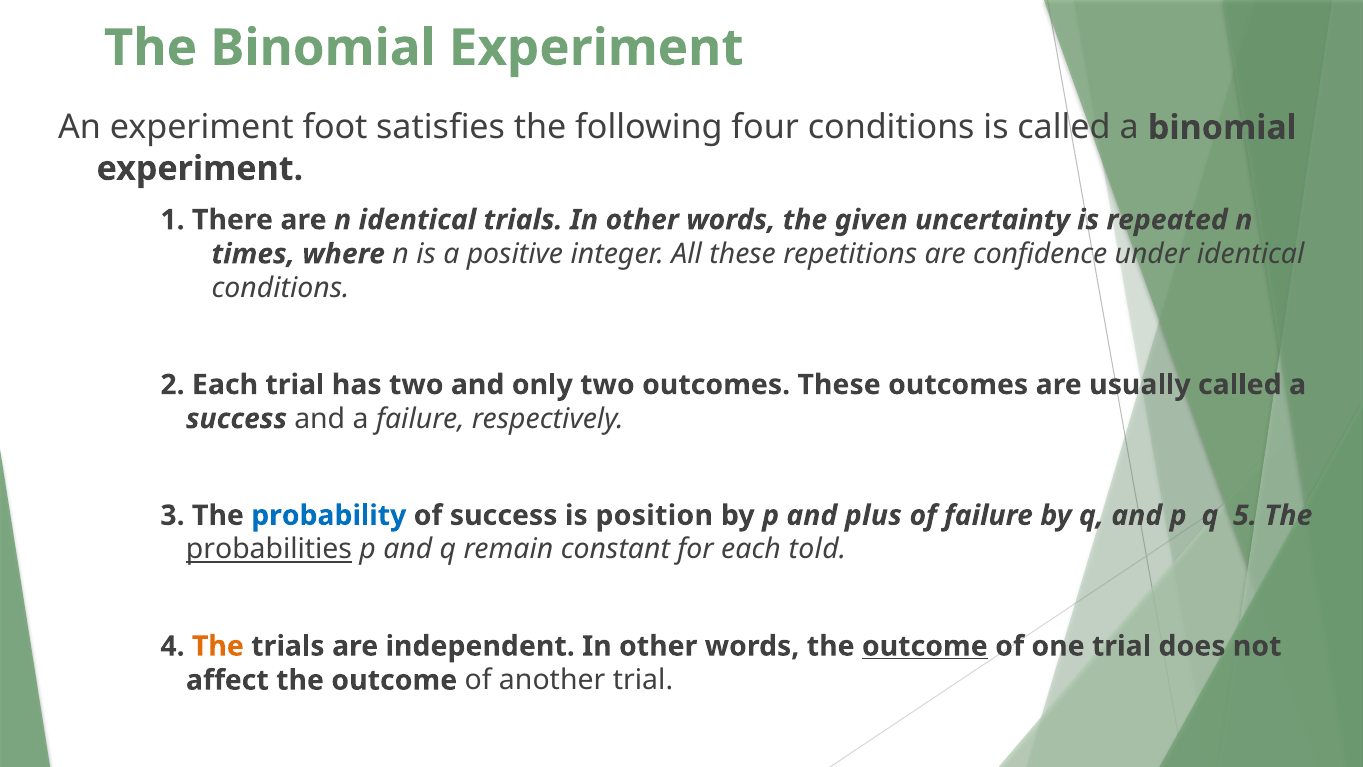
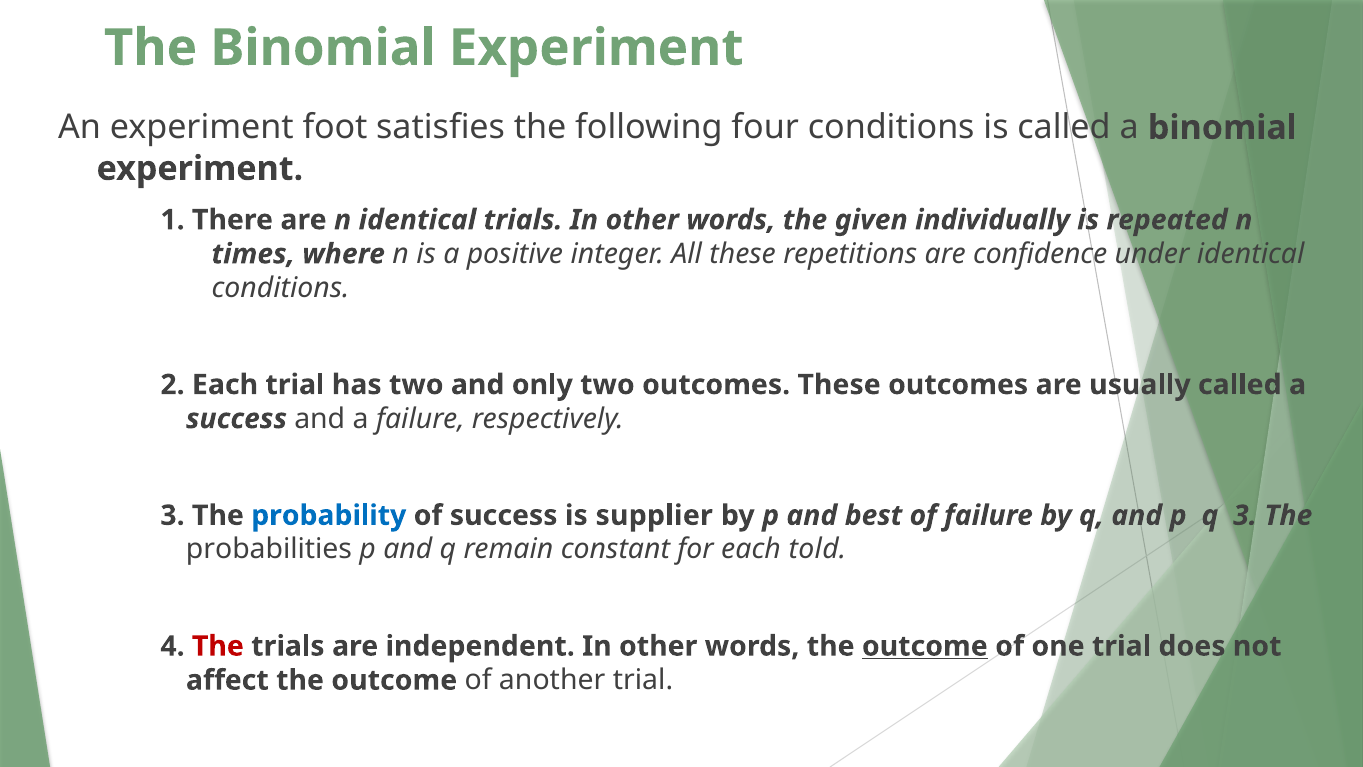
uncertainty: uncertainty -> individually (992, 220)
position: position -> supplier (654, 515)
plus: plus -> best (874, 515)
q 5: 5 -> 3 (1245, 515)
probabilities underline: present -> none (269, 549)
The colour: orange -> red (218, 646)
